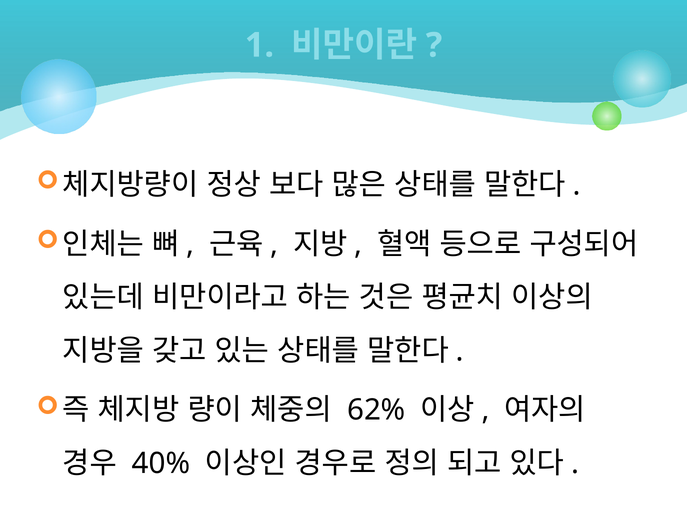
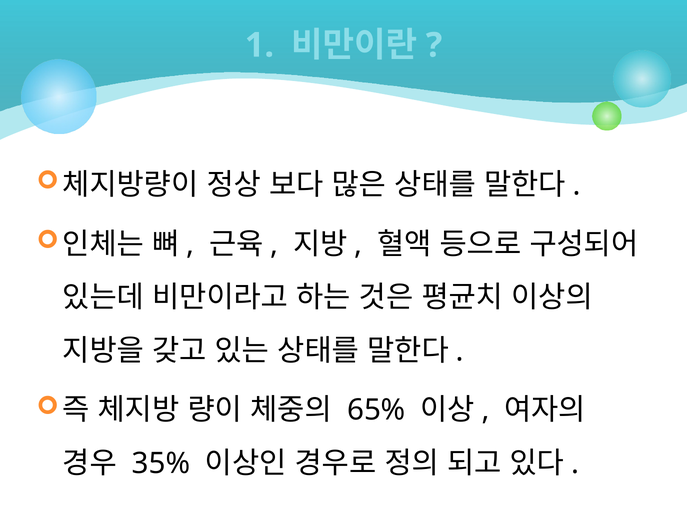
62%: 62% -> 65% (376, 410)
40%: 40% -> 35% (161, 464)
